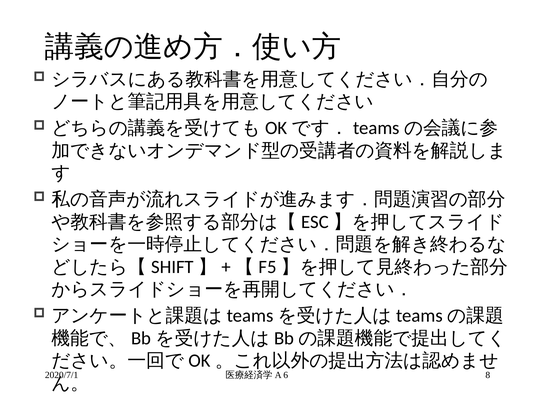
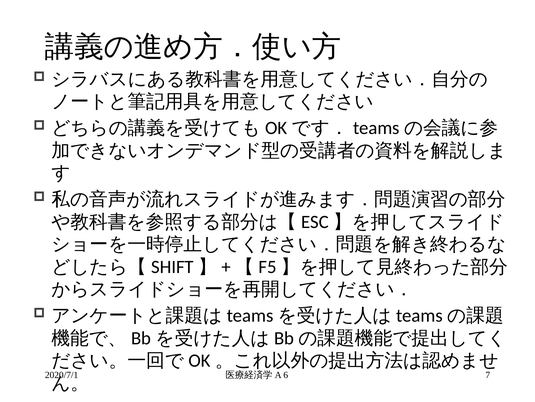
8: 8 -> 7 (488, 374)
